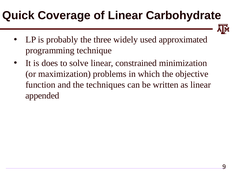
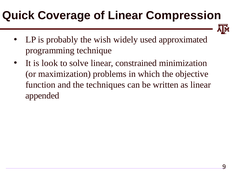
Carbohydrate: Carbohydrate -> Compression (184, 15)
three: three -> wish (102, 40)
does: does -> look (50, 63)
